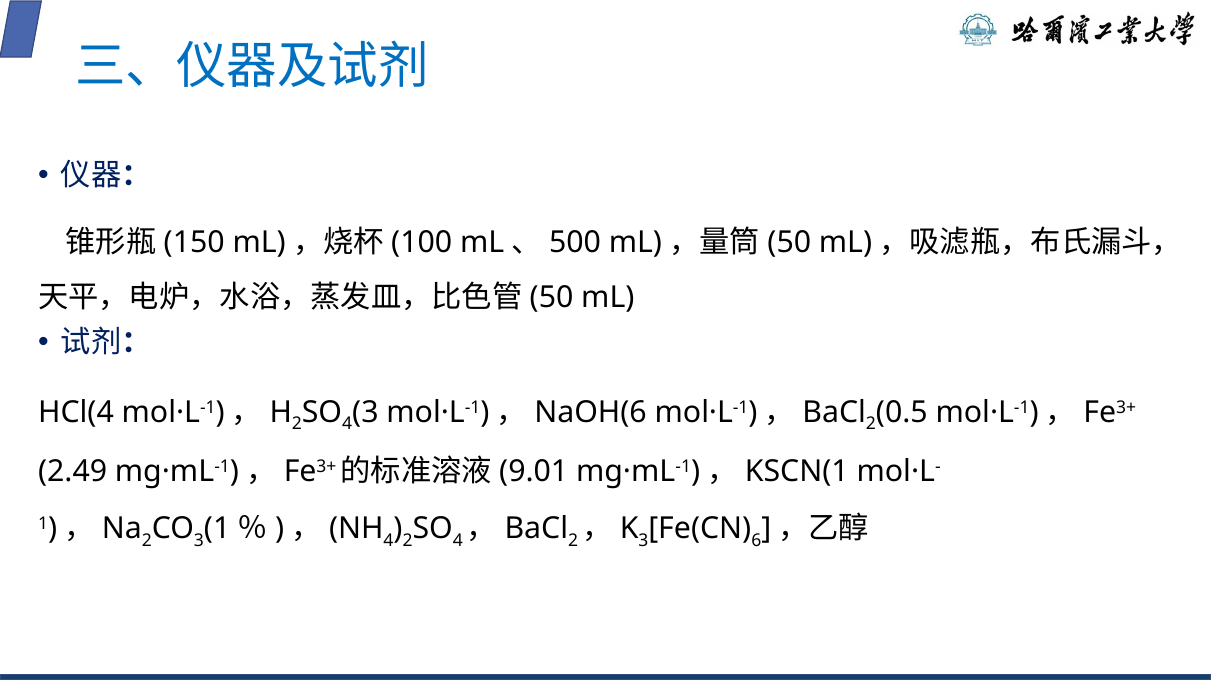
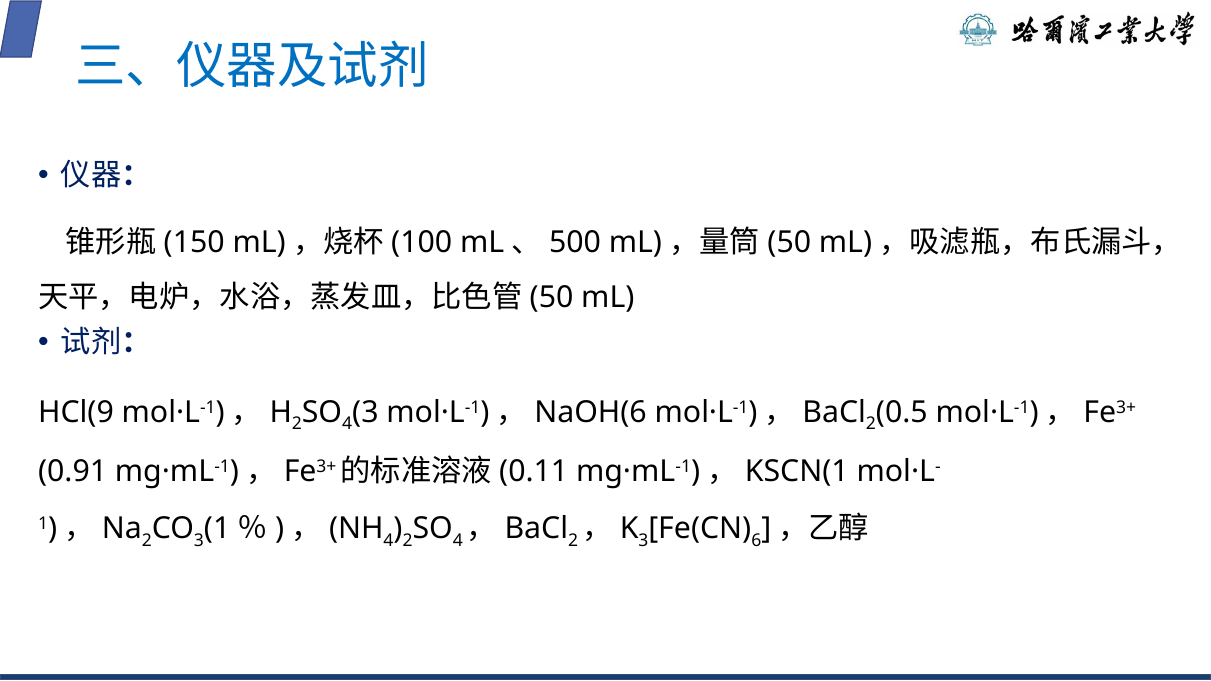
HCl(4: HCl(4 -> HCl(9 (76, 412)
2.49: 2.49 -> 0.91 (73, 472)
9.01: 9.01 -> 0.11 (534, 472)
